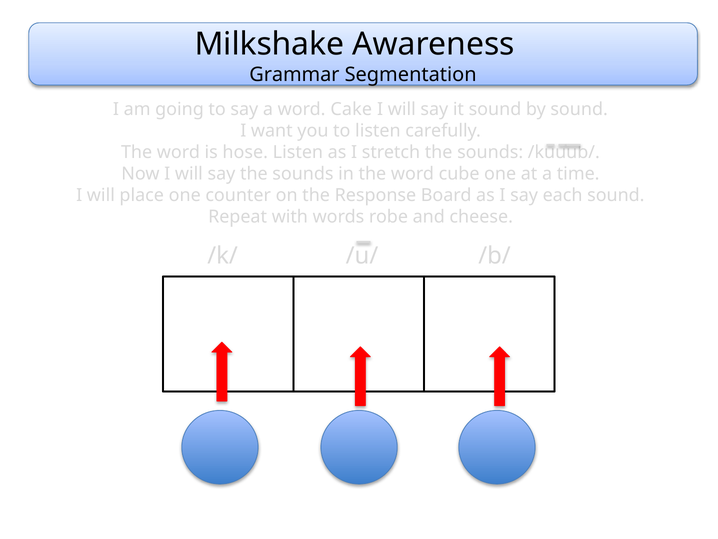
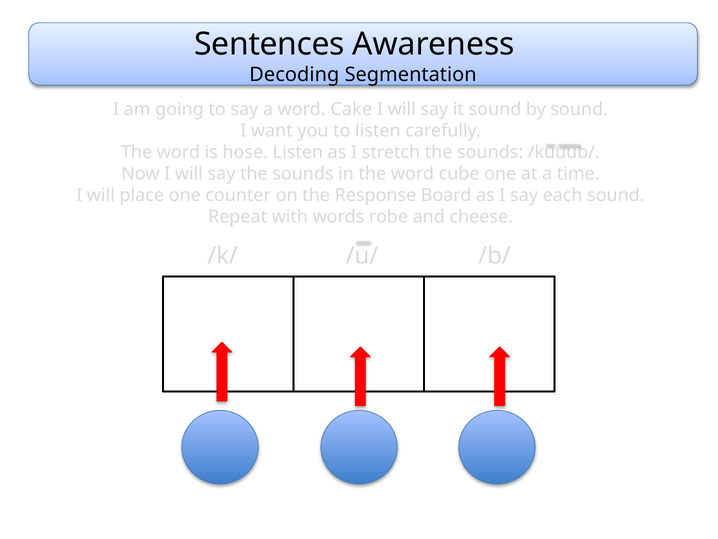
Milkshake: Milkshake -> Sentences (269, 44)
Grammar: Grammar -> Decoding (294, 74)
